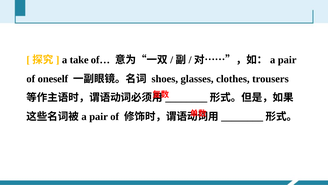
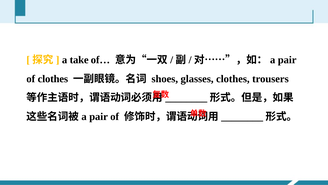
of oneself: oneself -> clothes (53, 79)
